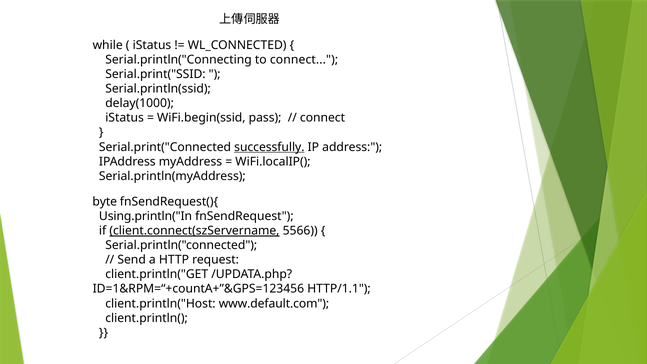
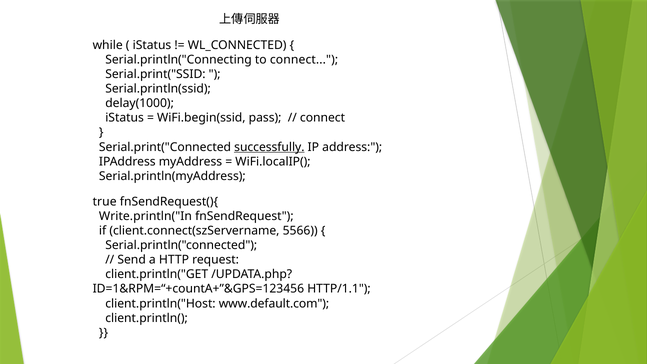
byte: byte -> true (105, 202)
Using.println("In: Using.println("In -> Write.println("In (145, 216)
client.connect(szServername underline: present -> none (194, 231)
